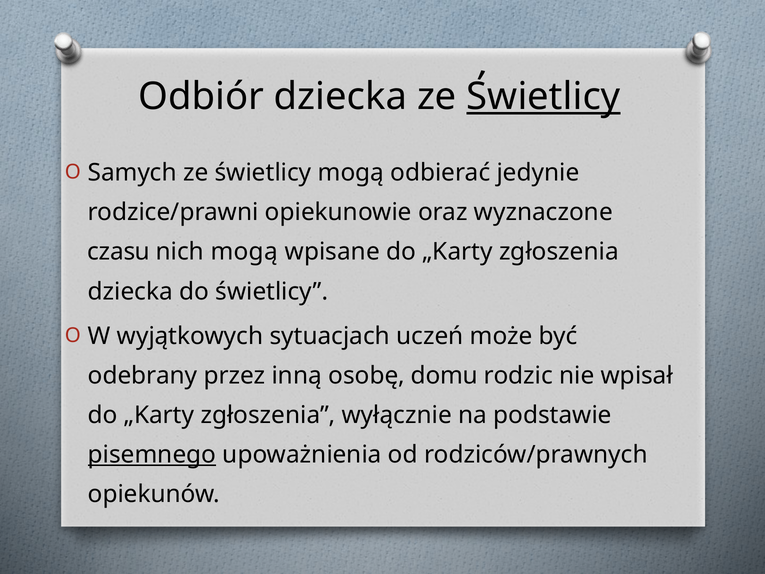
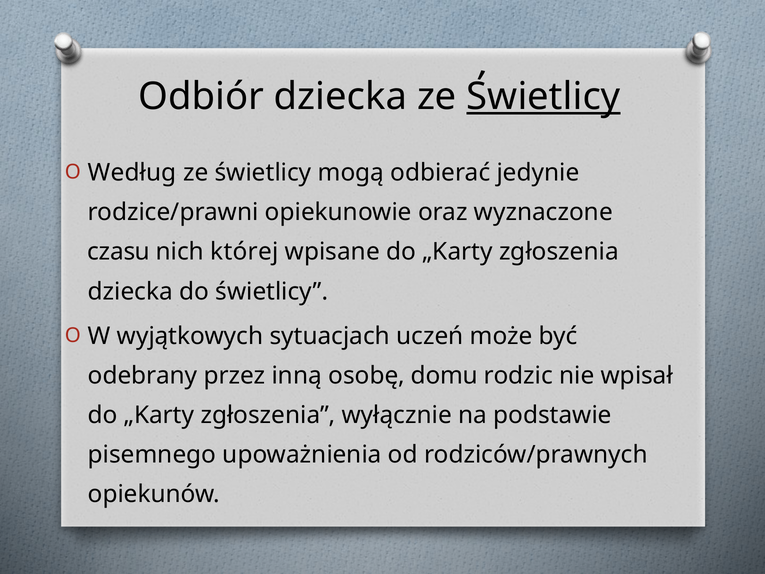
Samych: Samych -> Według (132, 173)
nich mogą: mogą -> której (244, 252)
pisemnego underline: present -> none (152, 454)
